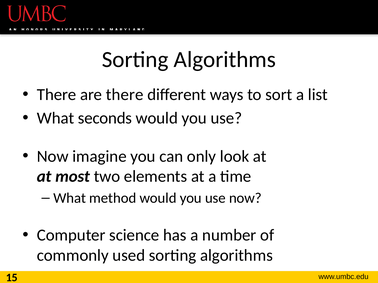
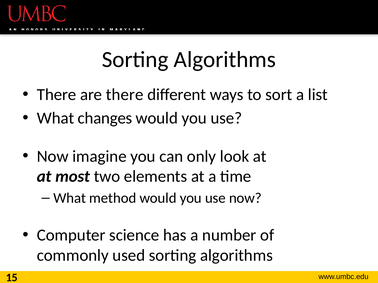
seconds: seconds -> changes (105, 118)
